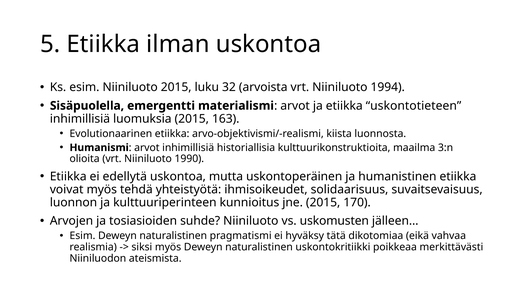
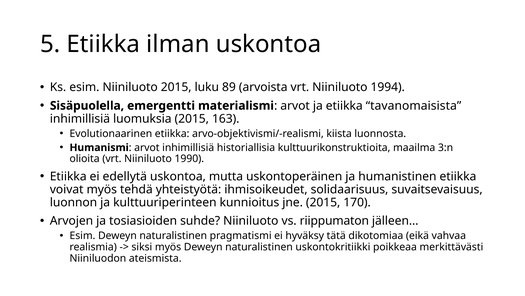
32: 32 -> 89 (229, 87)
uskontotieteen: uskontotieteen -> tavanomaisista (414, 105)
uskomusten: uskomusten -> riippumaton (334, 220)
